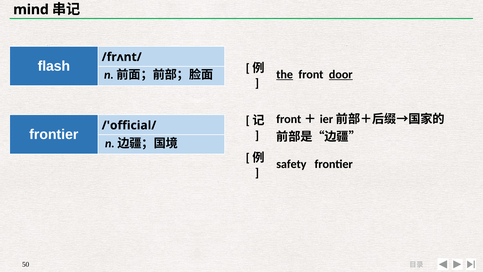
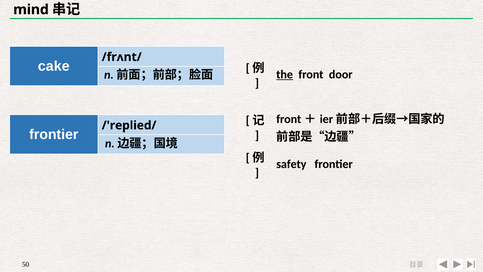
flash: flash -> cake (54, 66)
door underline: present -> none (341, 74)
/'official/: /'official/ -> /'replied/ (129, 125)
